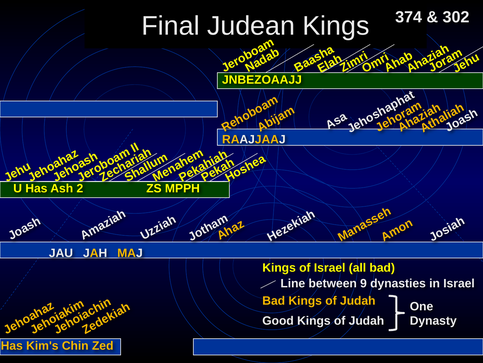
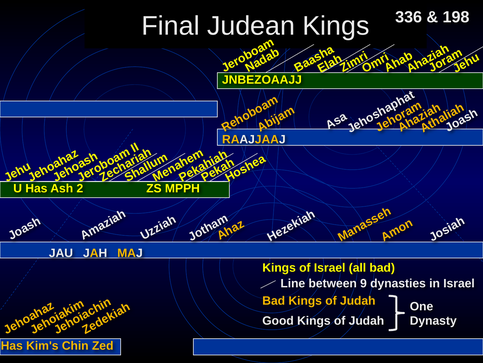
374: 374 -> 336 (409, 17)
302: 302 -> 198 (456, 17)
